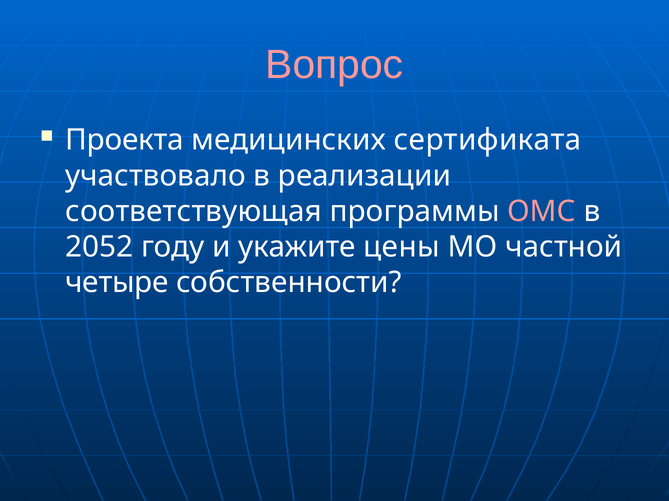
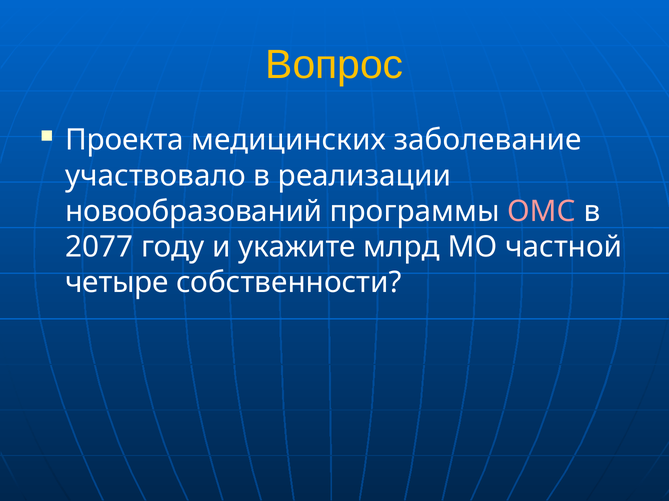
Вопрос colour: pink -> yellow (334, 65)
сертификата: сертификата -> заболевание (488, 140)
соответствующая: соответствующая -> новообразований (194, 212)
2052: 2052 -> 2077 (99, 247)
цены: цены -> млрд (402, 247)
